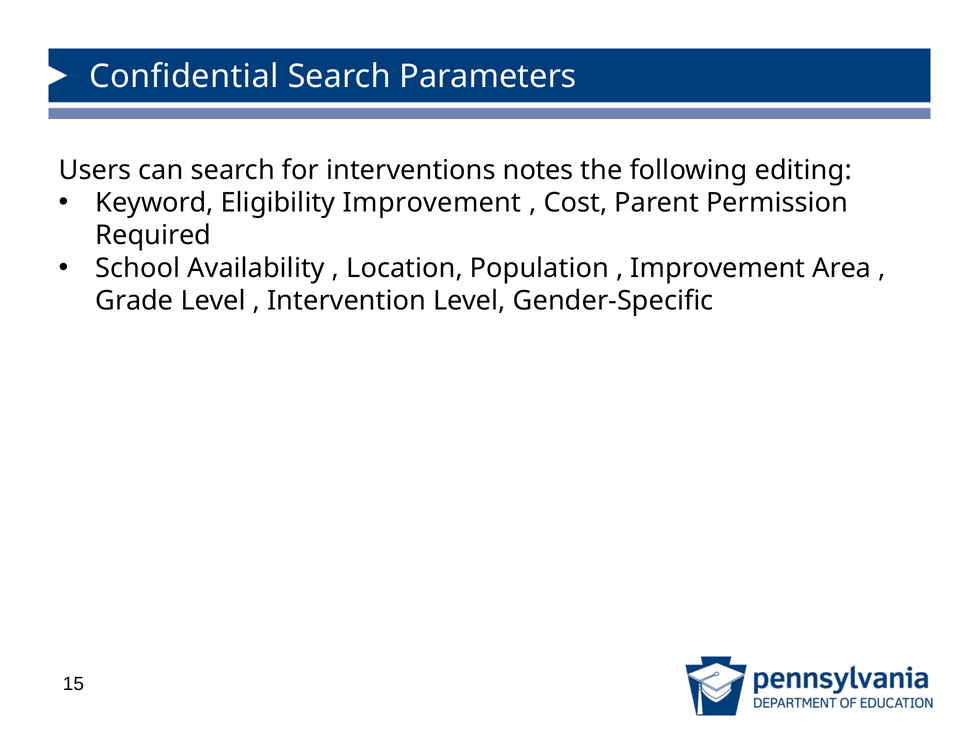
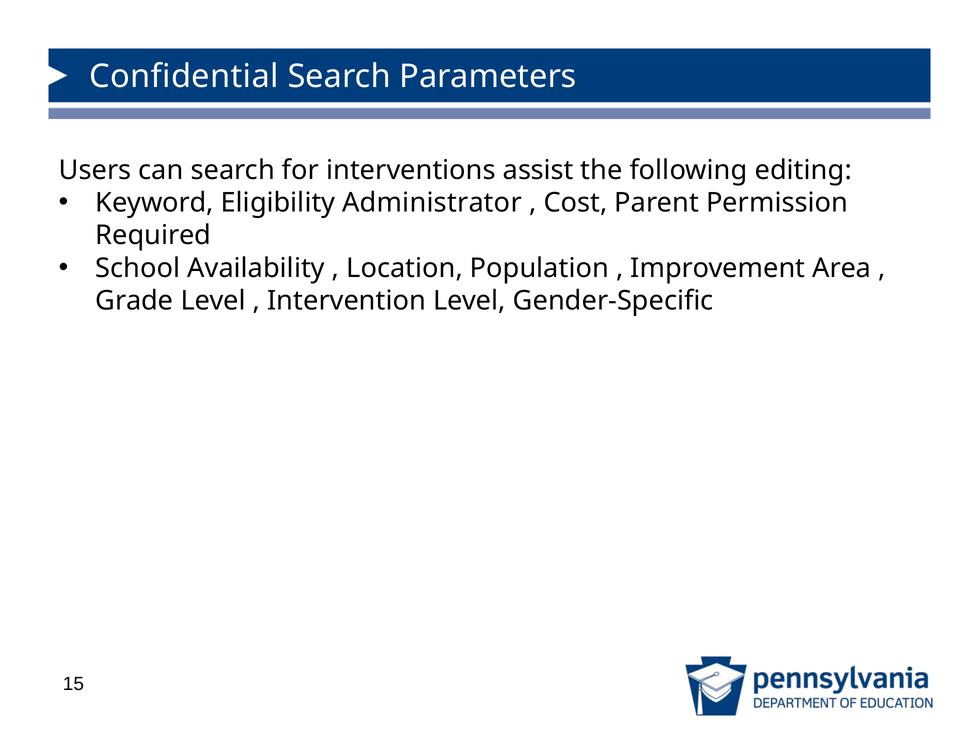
notes: notes -> assist (538, 170)
Eligibility Improvement: Improvement -> Administrator (432, 203)
